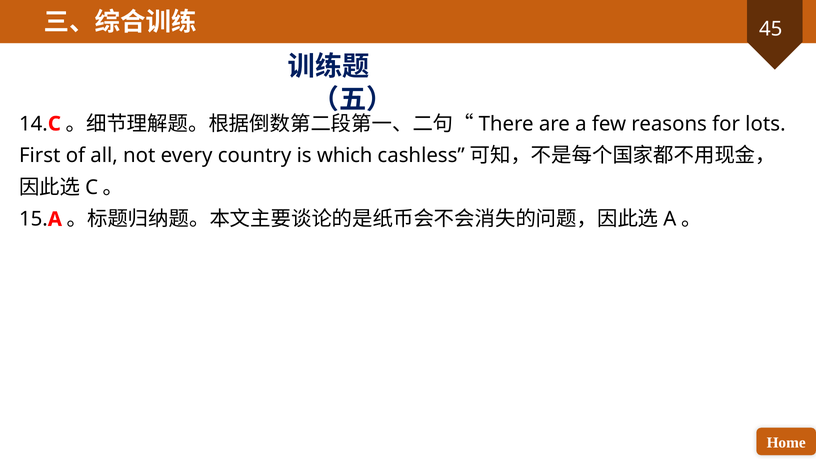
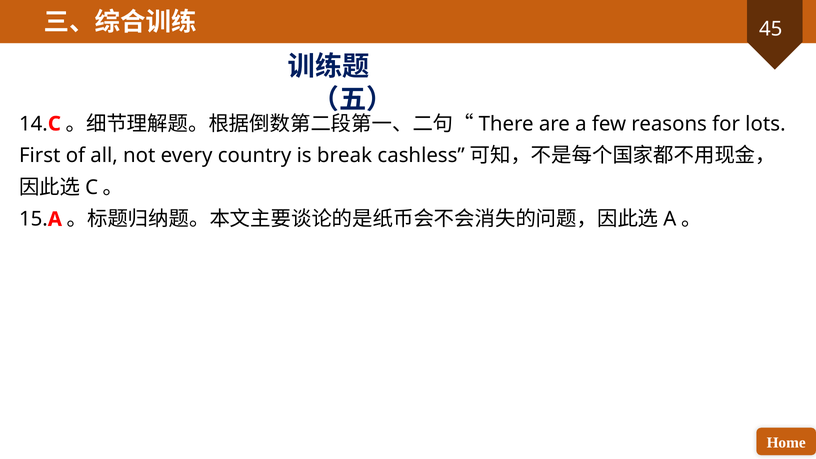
which: which -> break (345, 156)
